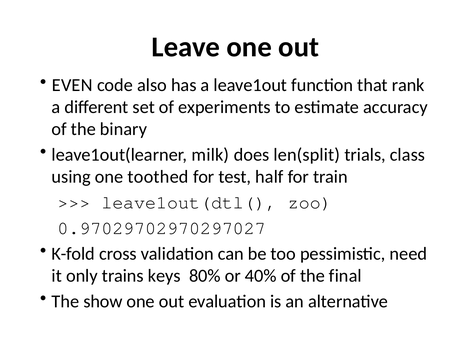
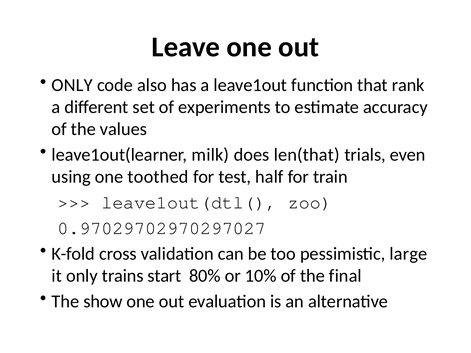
EVEN: EVEN -> ONLY (72, 85)
binary: binary -> values (123, 129)
len(split: len(split -> len(that (307, 155)
class: class -> even (408, 155)
need: need -> large (408, 254)
keys: keys -> start (164, 276)
40%: 40% -> 10% (261, 276)
